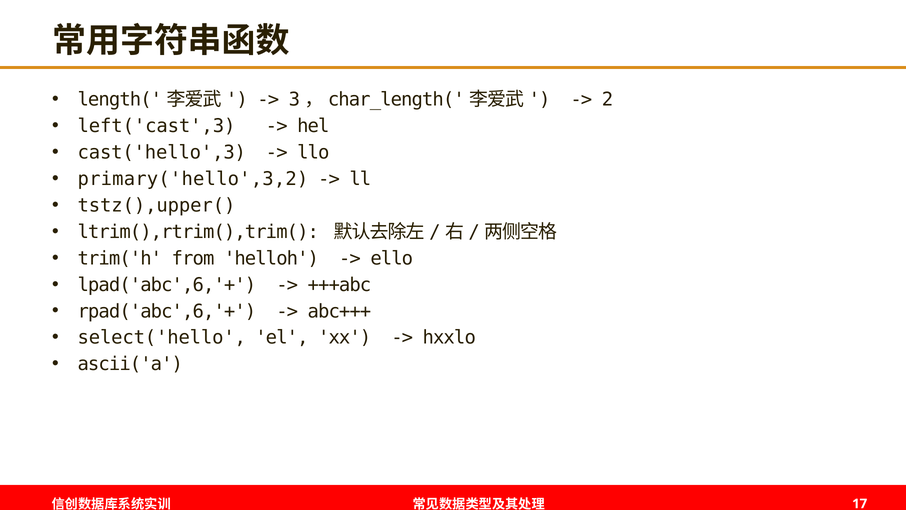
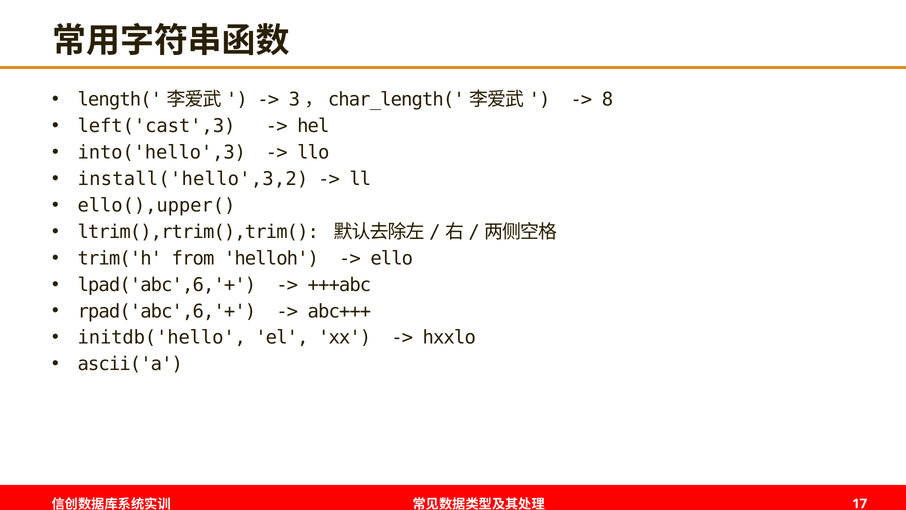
2: 2 -> 8 (607, 100)
cast('hello',3: cast('hello',3 -> into('hello',3 (162, 152)
primary('hello',3,2: primary('hello',3,2 -> install('hello',3,2 (193, 179)
tstz(),upper(: tstz(),upper( -> ello(),upper( (156, 205)
select('hello: select('hello -> initdb('hello (162, 338)
